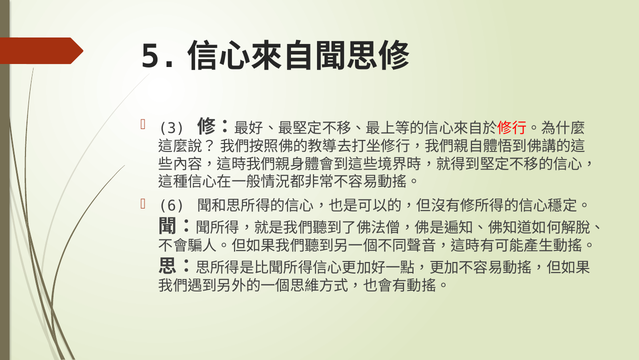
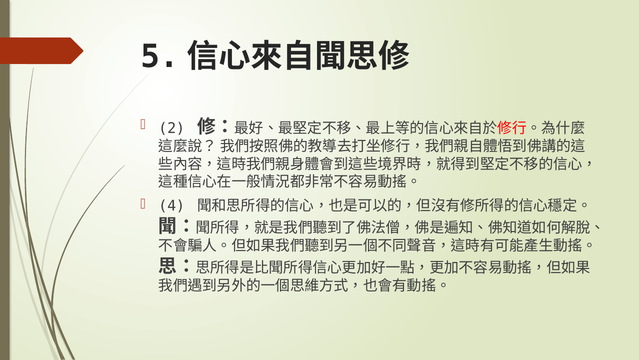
3: 3 -> 2 (172, 128)
6: 6 -> 4 (172, 206)
